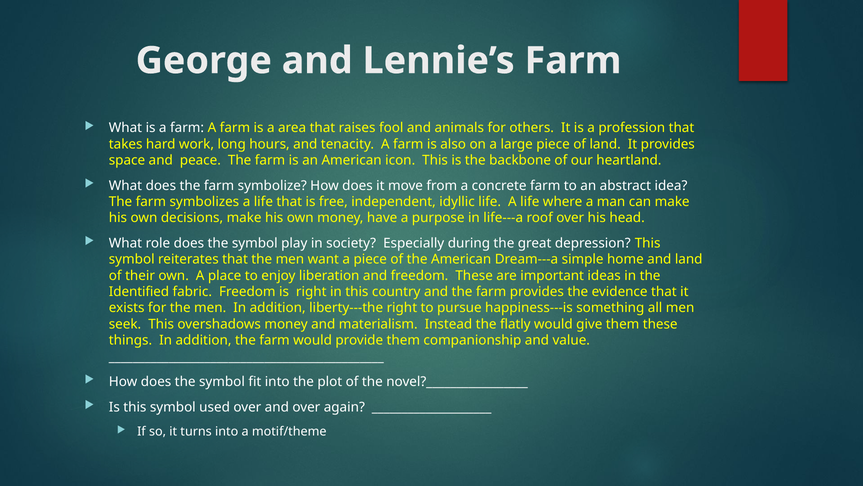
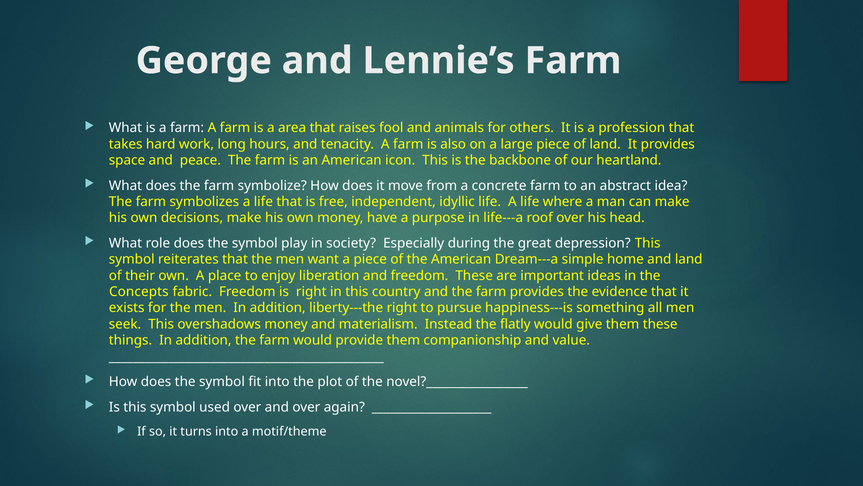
Identified: Identified -> Concepts (139, 292)
